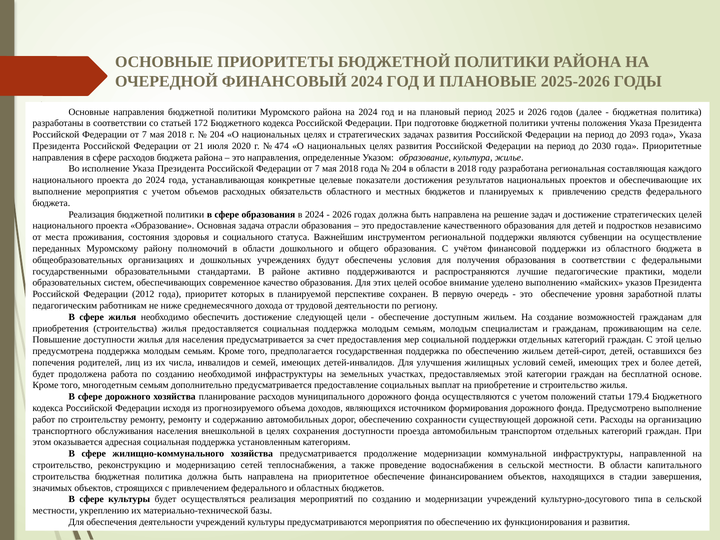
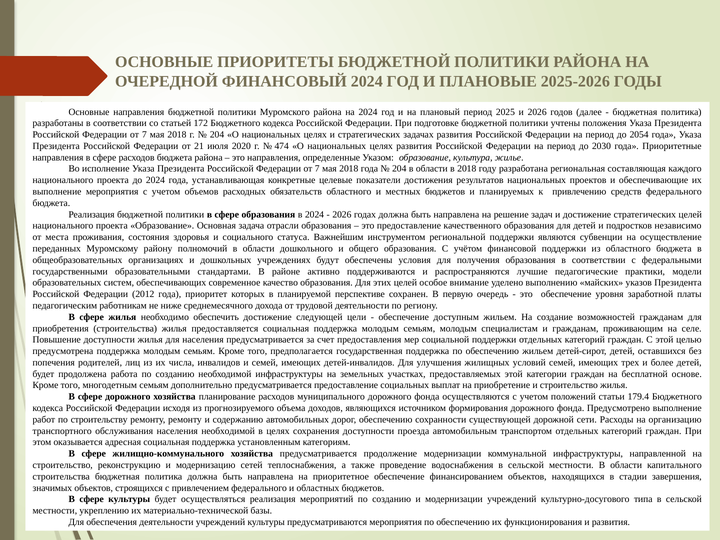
2093: 2093 -> 2054 (639, 135)
населения внешкольной: внешкольной -> необходимой (228, 431)
